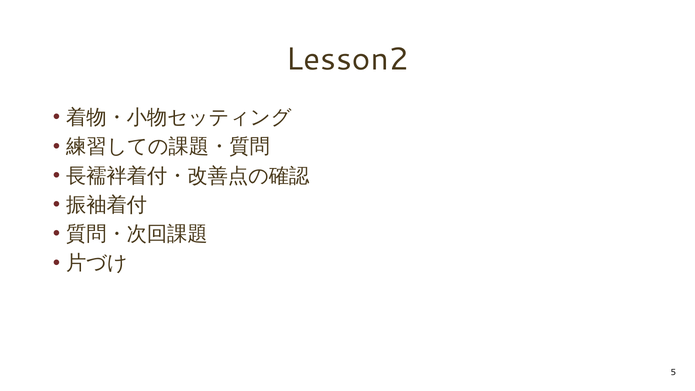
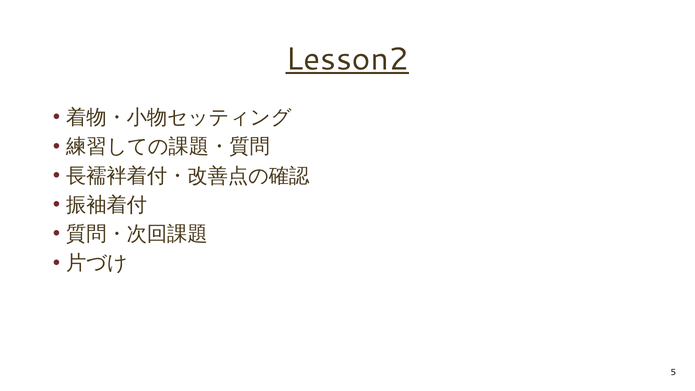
Lesson2 underline: none -> present (347, 59)
